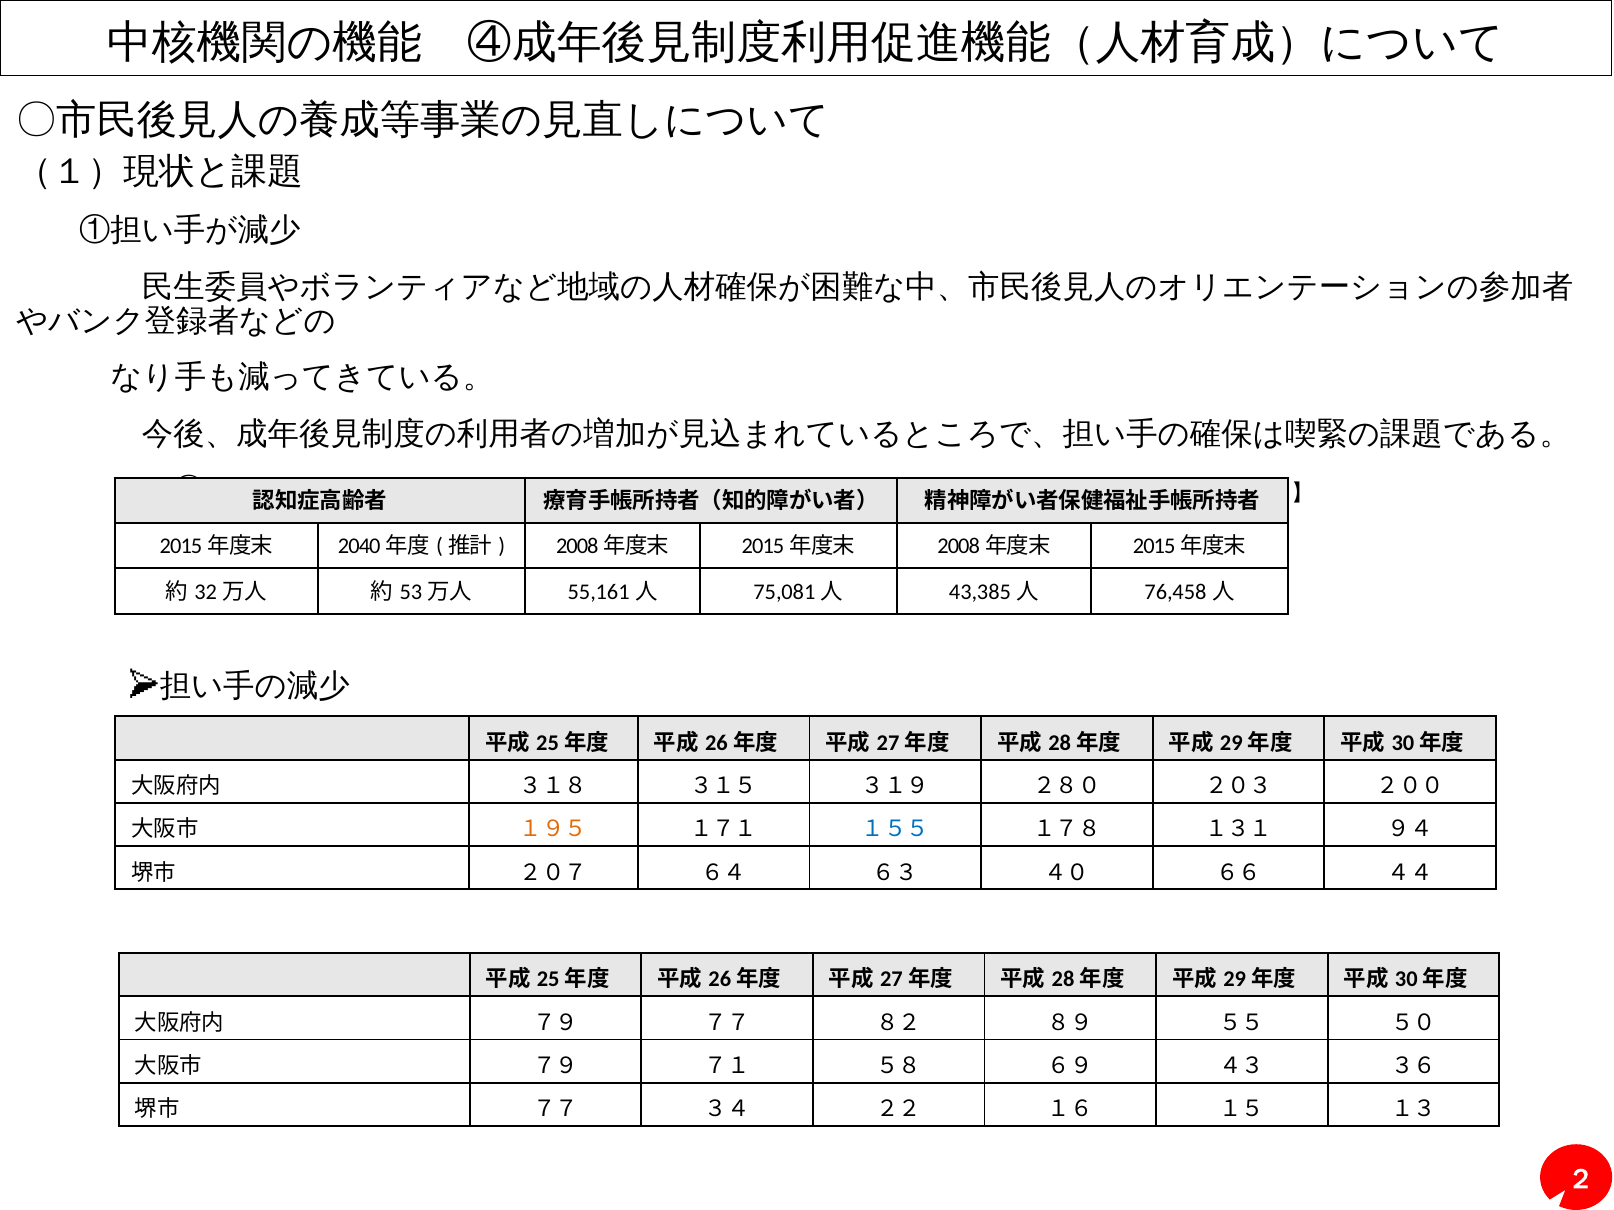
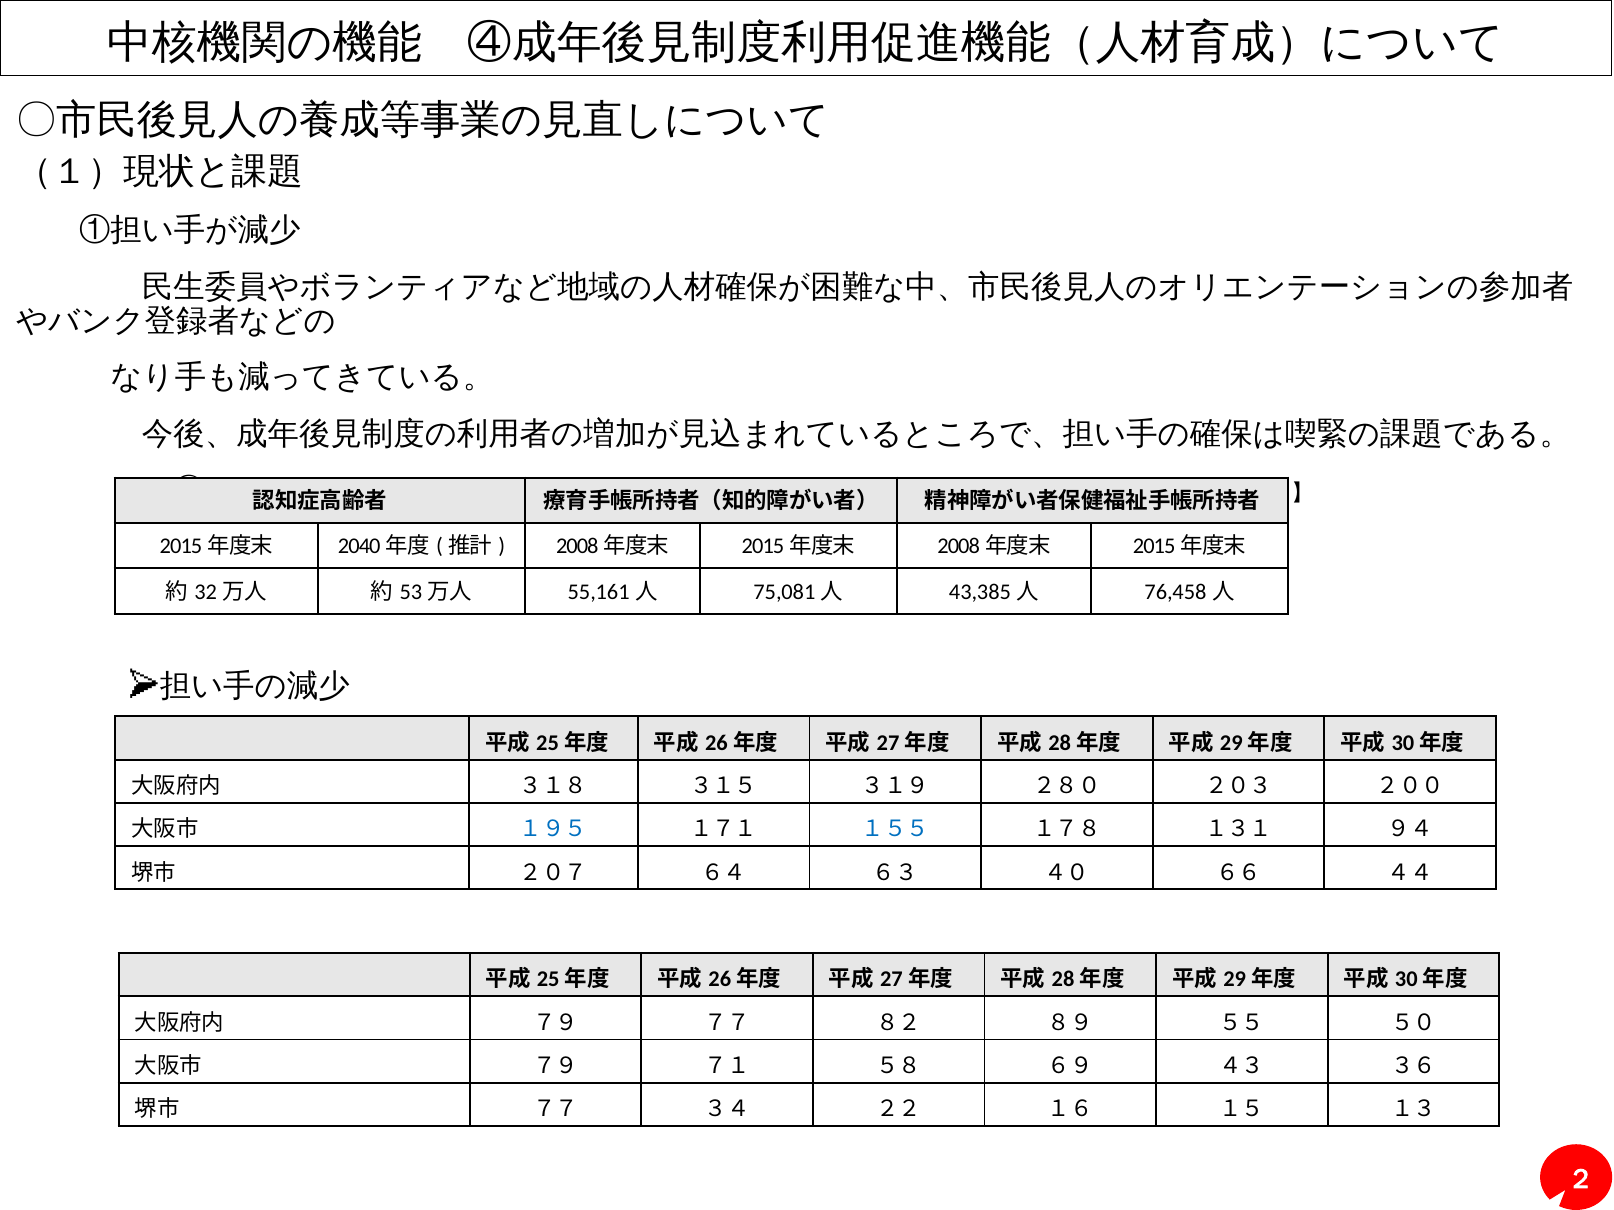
１９５ colour: orange -> blue (554, 830)
